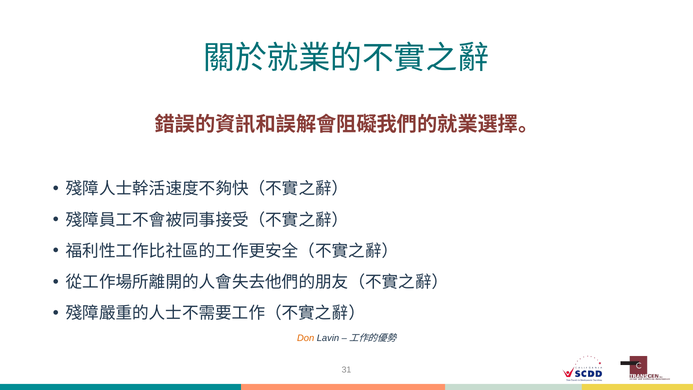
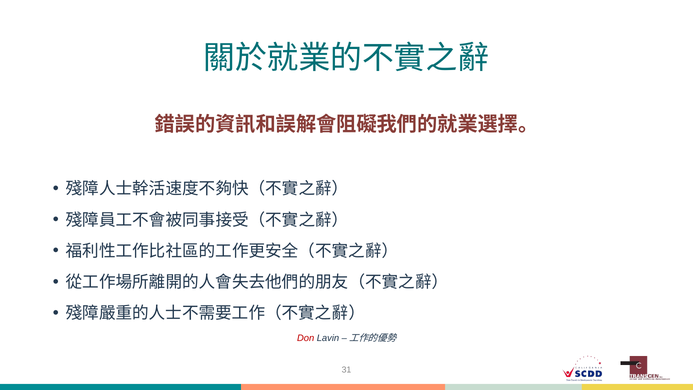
Don colour: orange -> red (306, 338)
